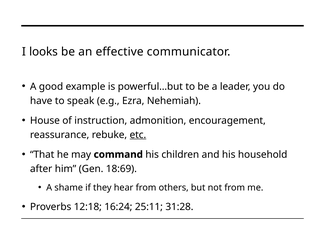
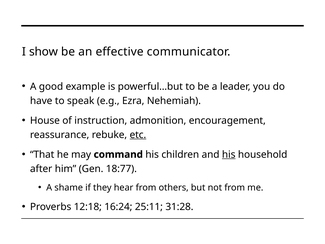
looks: looks -> show (43, 52)
his underline: none -> present (229, 154)
18:69: 18:69 -> 18:77 (121, 169)
